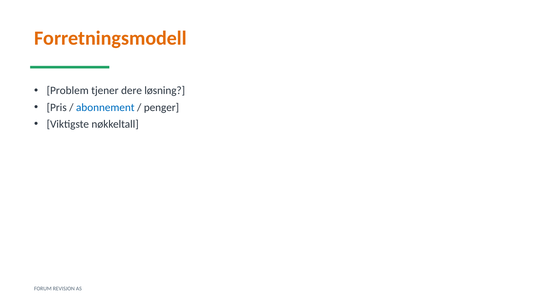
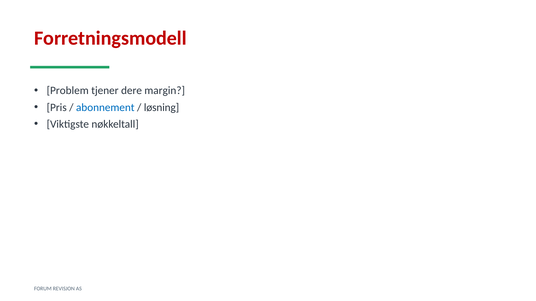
Forretningsmodell colour: orange -> red (110, 38)
løsning: løsning -> margin (165, 91)
penger: penger -> løsning (162, 108)
